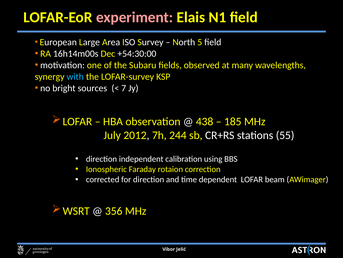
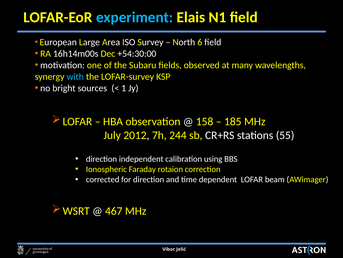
experiment colour: pink -> light blue (135, 17)
5: 5 -> 6 (200, 42)
7: 7 -> 1 (124, 88)
438: 438 -> 158 (205, 121)
356: 356 -> 467 (114, 210)
